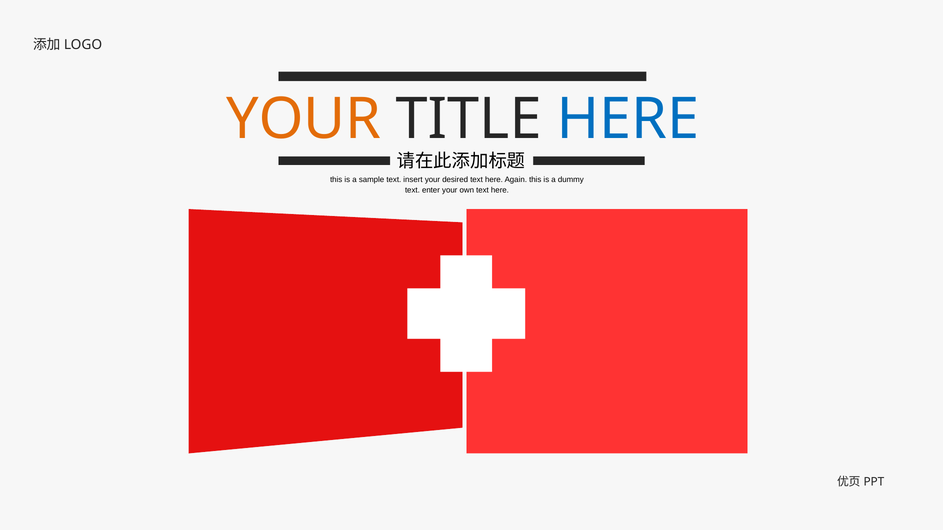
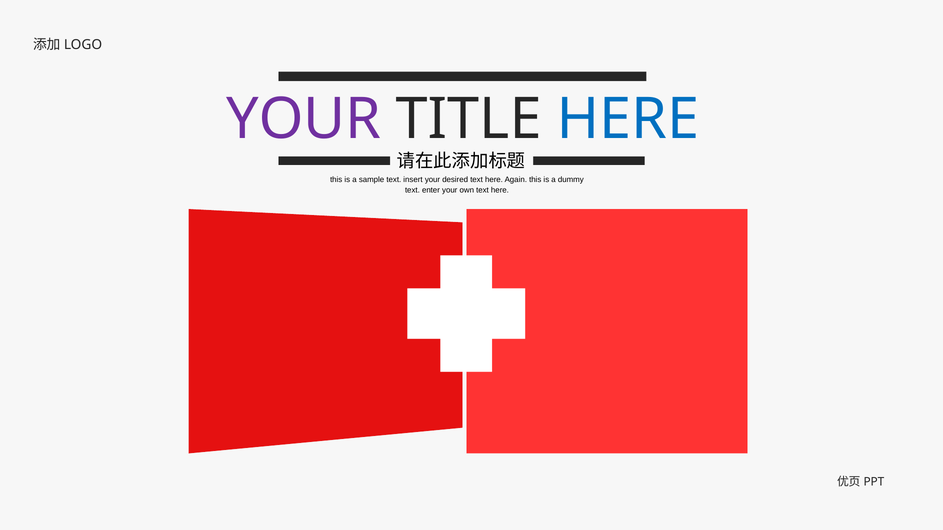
YOUR colour: orange -> purple (304, 119)
